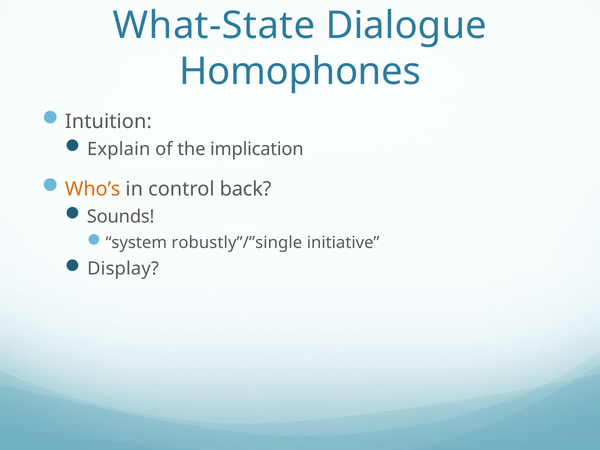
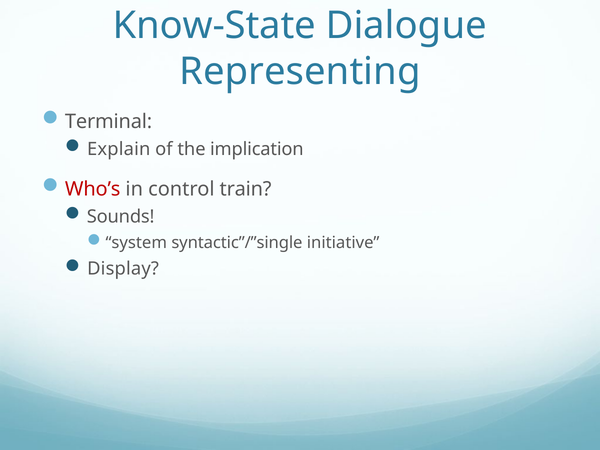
What-State: What-State -> Know-State (214, 25)
Homophones: Homophones -> Representing (300, 71)
Intuition: Intuition -> Terminal (109, 121)
Who’s colour: orange -> red (93, 189)
back: back -> train (246, 189)
robustly”/”single: robustly”/”single -> syntactic”/”single (237, 243)
